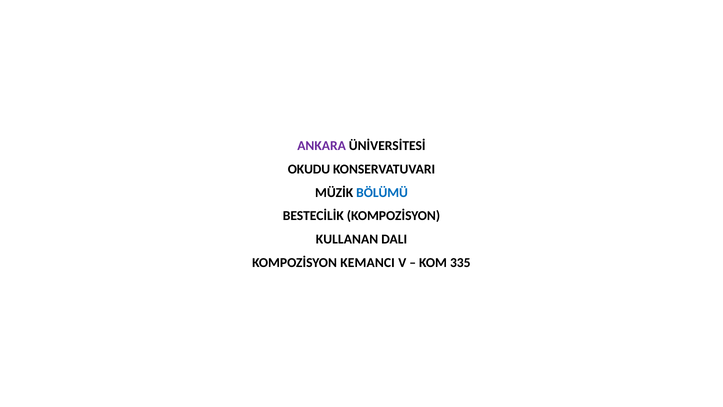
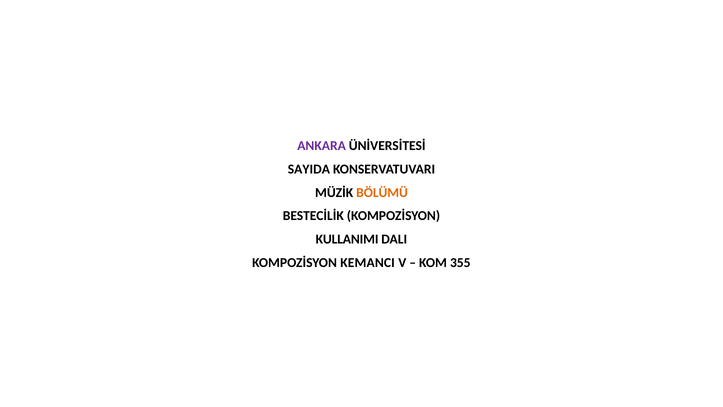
OKUDU: OKUDU -> SAYIDA (309, 169)
BÖLÜMÜ colour: blue -> orange (382, 192)
KULLANAN: KULLANAN -> KULLANIMI (347, 239)
335: 335 -> 355 (460, 263)
